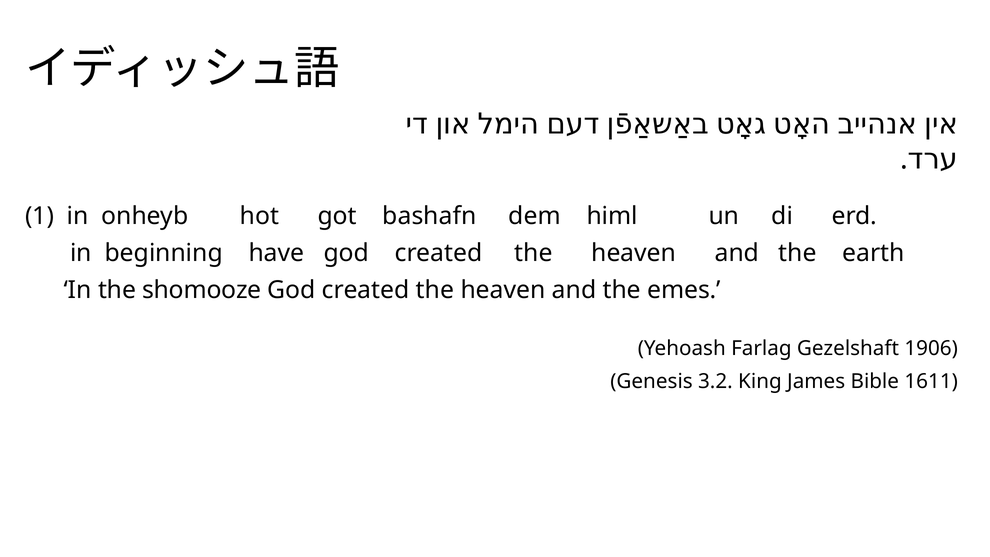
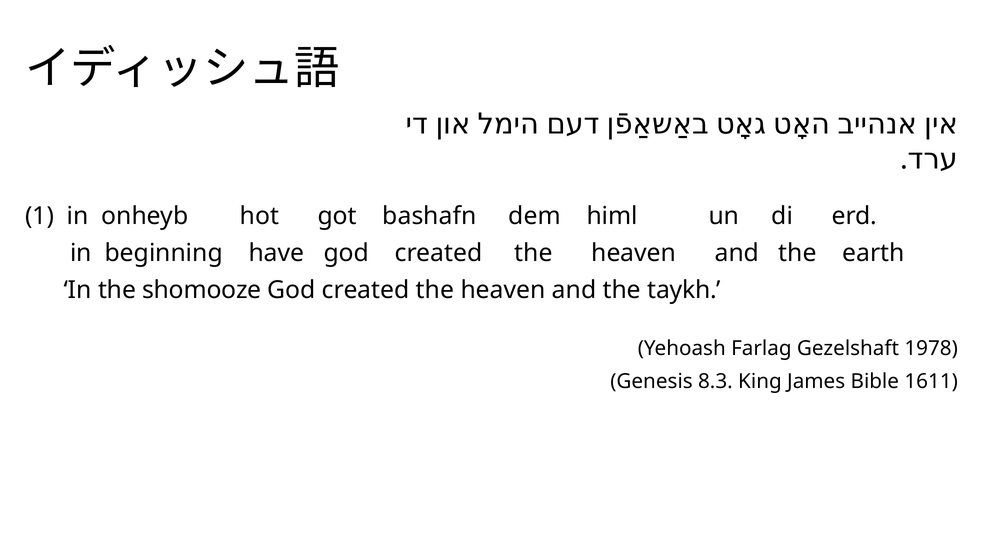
emes: emes -> taykh (684, 290)
1906: 1906 -> 1978 (931, 349)
3.2: 3.2 -> 8.3 (715, 381)
